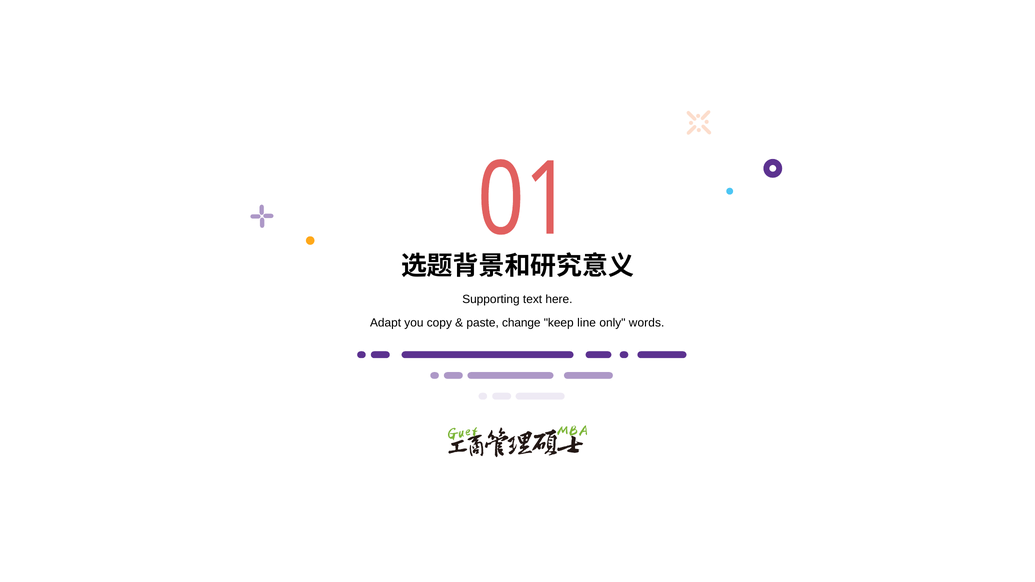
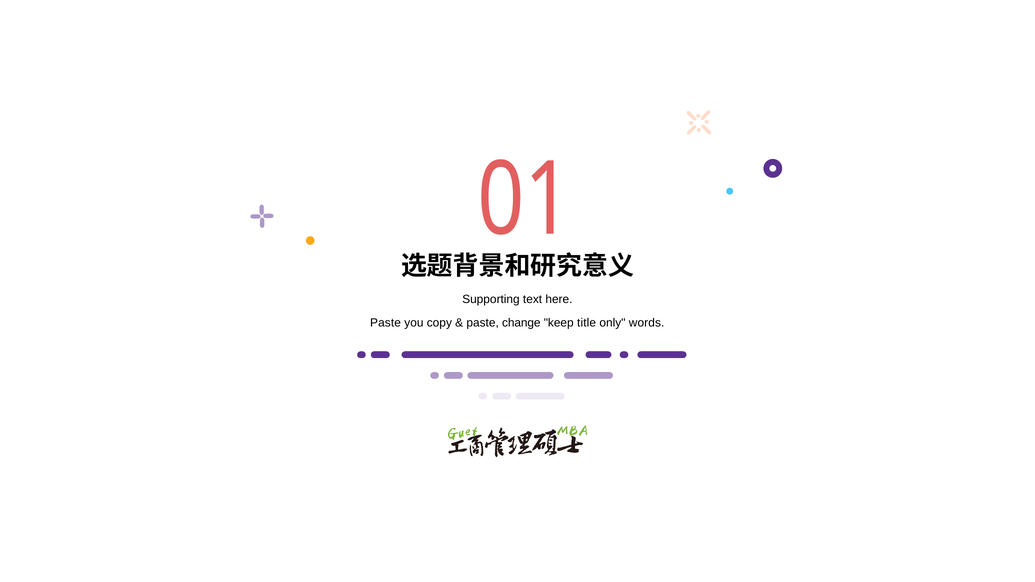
Adapt: Adapt -> Paste (386, 323)
line: line -> title (587, 323)
